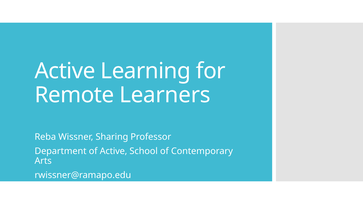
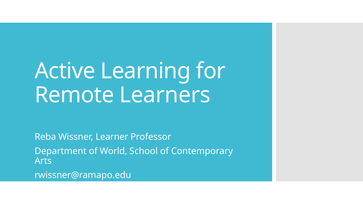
Sharing: Sharing -> Learner (112, 137)
of Active: Active -> World (114, 151)
